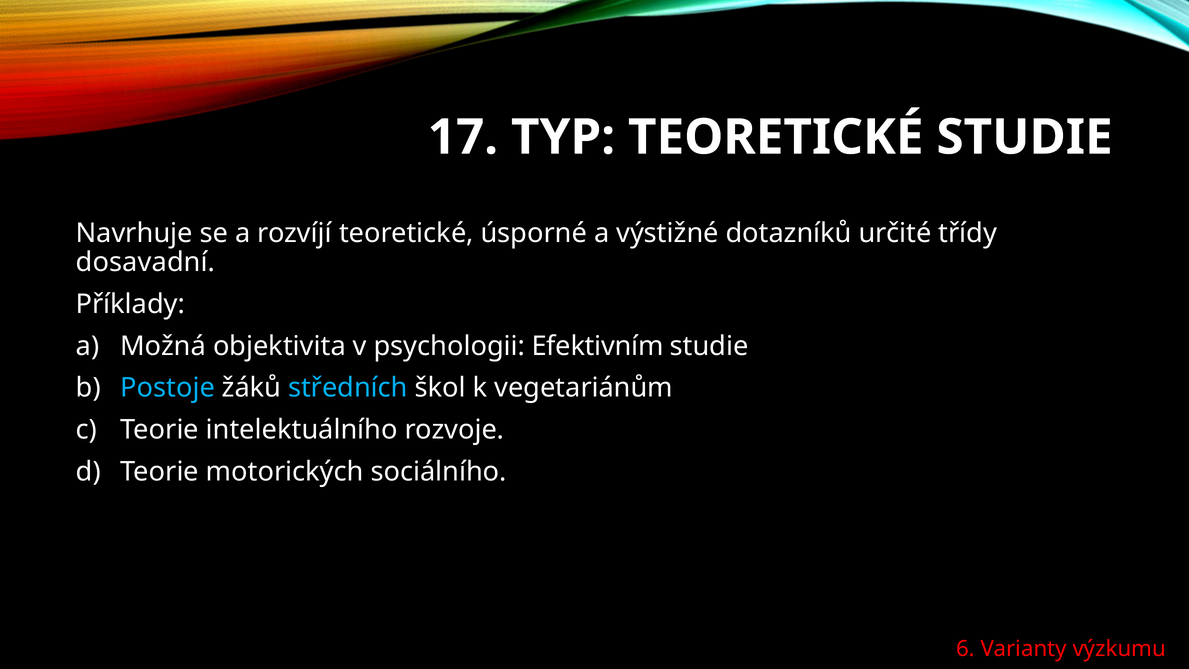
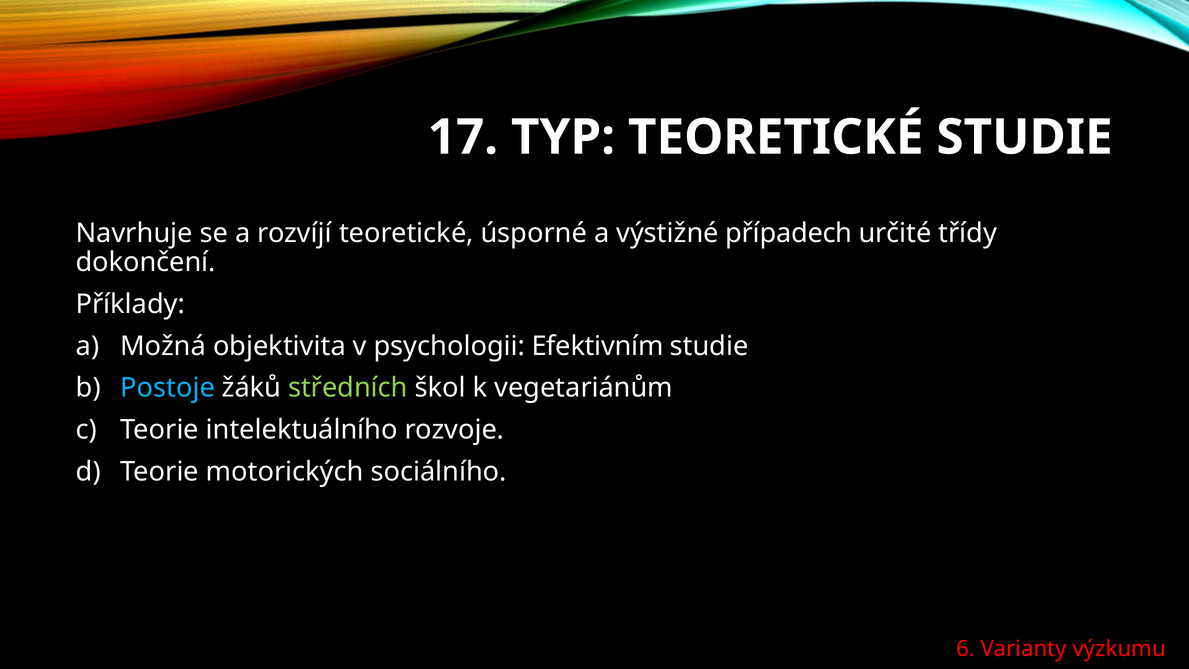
dotazníků: dotazníků -> případech (789, 233)
dosavadní: dosavadní -> dokončení (146, 262)
středních colour: light blue -> light green (348, 388)
